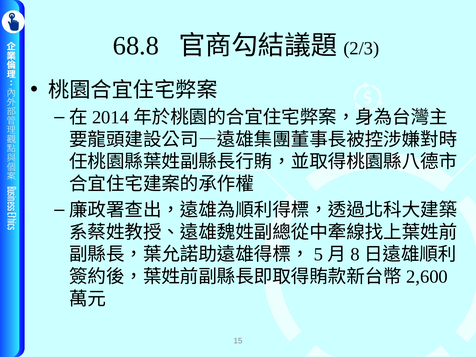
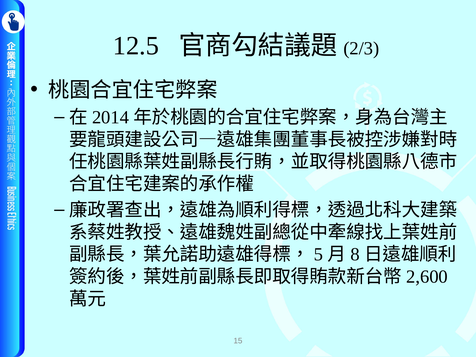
68.8: 68.8 -> 12.5 (136, 46)
